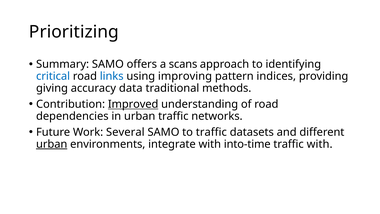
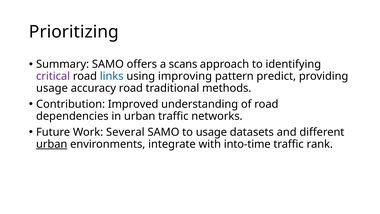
critical colour: blue -> purple (53, 76)
indices: indices -> predict (276, 76)
giving: giving -> usage (52, 88)
accuracy data: data -> road (131, 88)
Improved underline: present -> none (133, 104)
to traffic: traffic -> usage (211, 132)
traffic with: with -> rank (320, 144)
